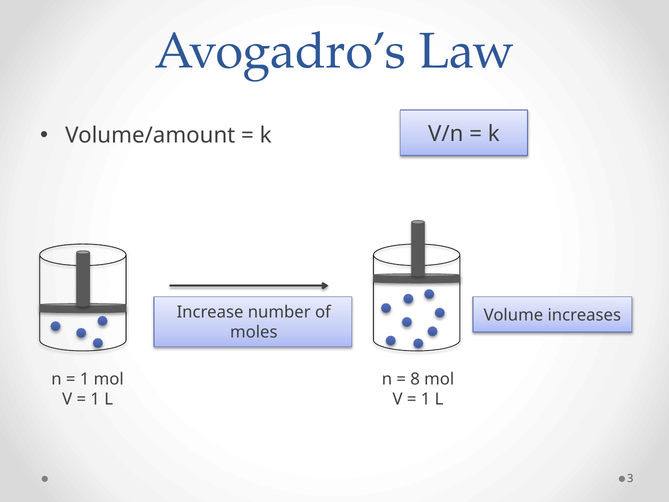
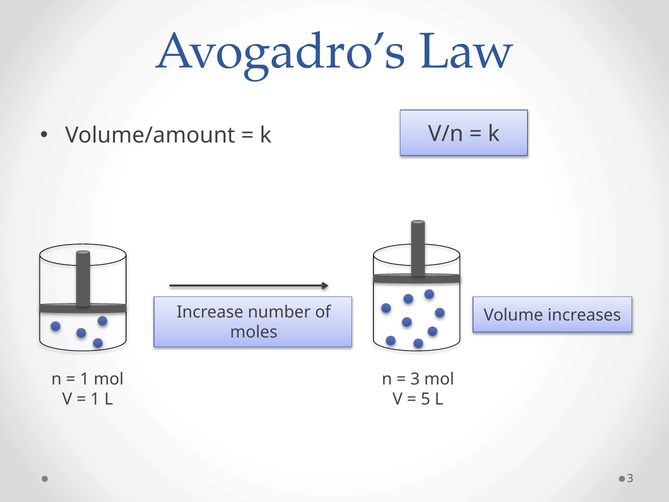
8: 8 -> 3 (415, 379)
1: 1 -> 5 (426, 399)
